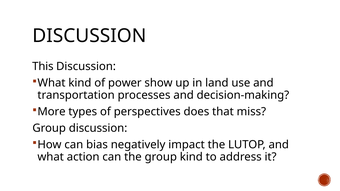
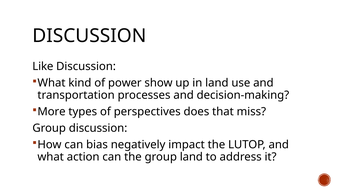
This: This -> Like (43, 66)
group kind: kind -> land (191, 157)
